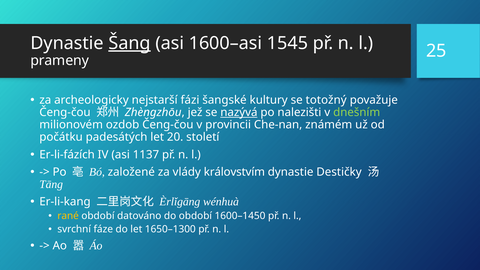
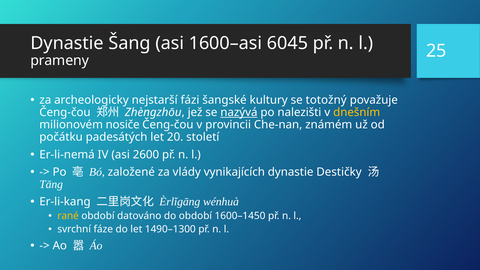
Šang underline: present -> none (130, 43)
1545: 1545 -> 6045 (287, 43)
dnešním colour: light green -> yellow (357, 112)
ozdob: ozdob -> nosiče (123, 125)
Er-li-fázích: Er-li-fázích -> Er-li-nemá (67, 155)
1137: 1137 -> 2600 (146, 155)
královstvím: královstvím -> vynikajících (234, 172)
1650–1300: 1650–1300 -> 1490–1300 (170, 229)
